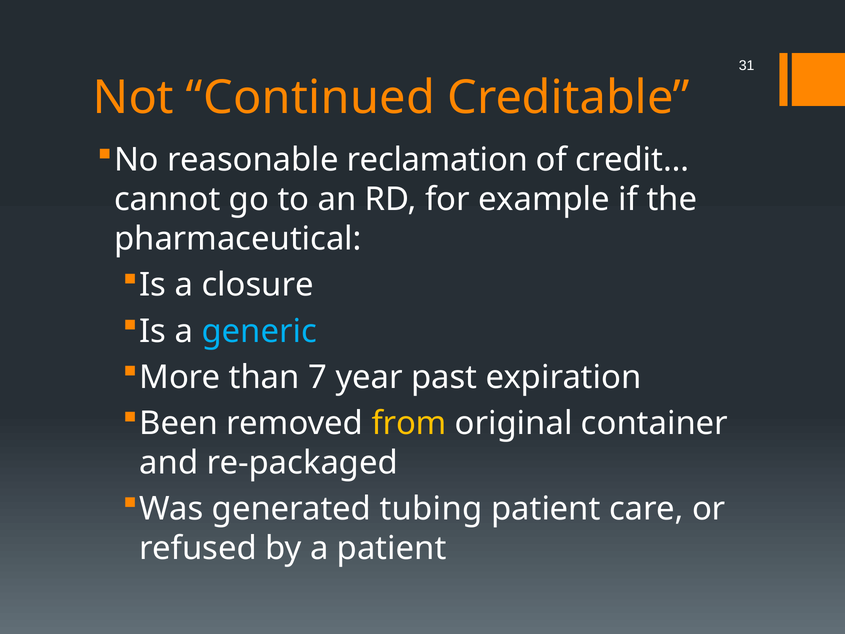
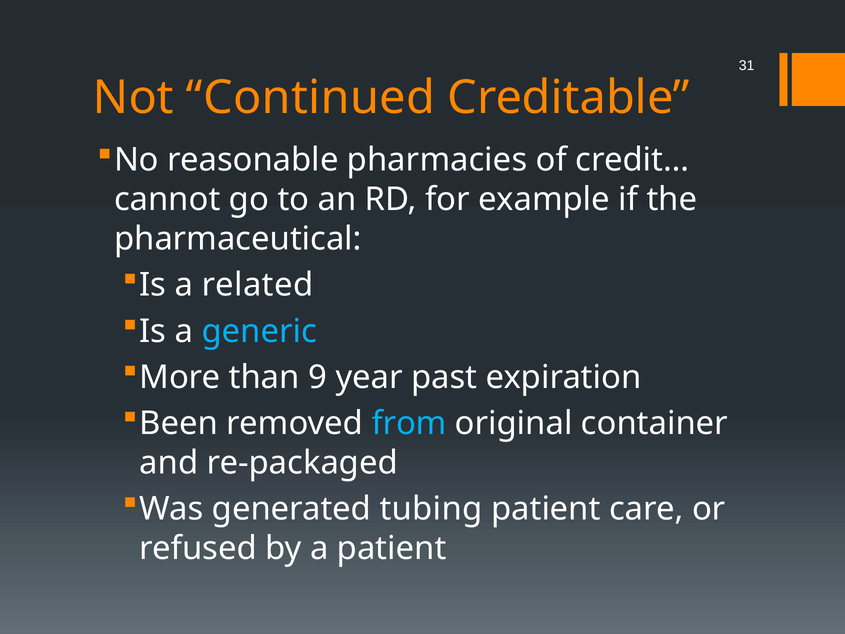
reclamation: reclamation -> pharmacies (437, 160)
closure: closure -> related (257, 285)
7: 7 -> 9 (318, 377)
from colour: yellow -> light blue (409, 423)
